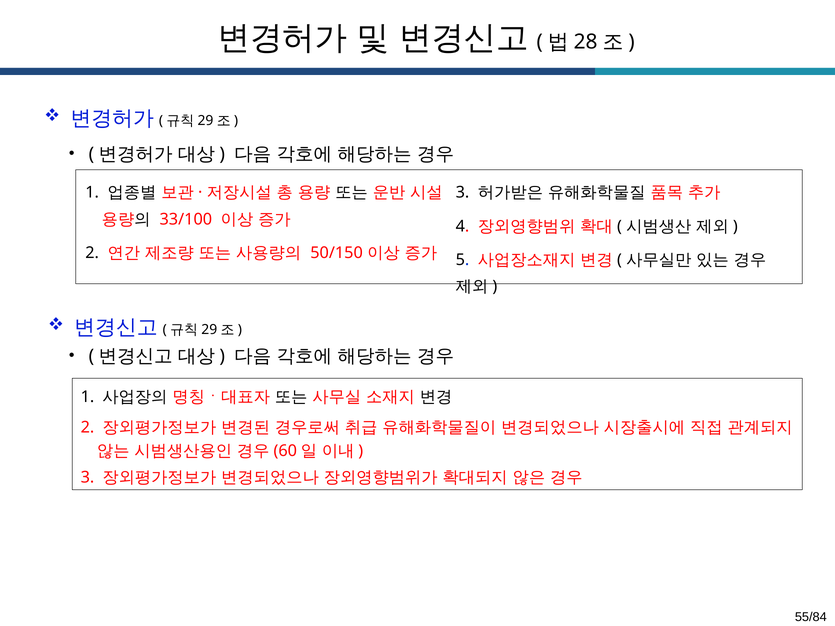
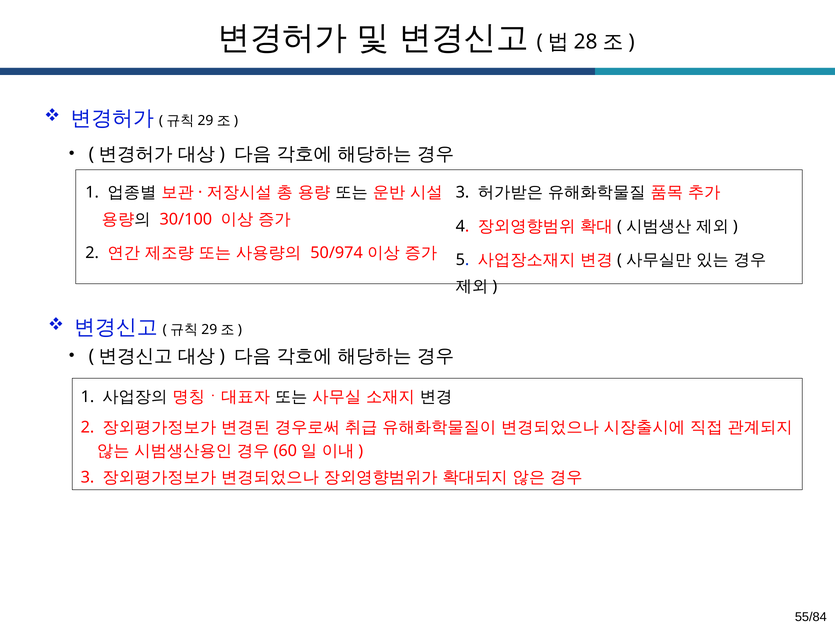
33/100: 33/100 -> 30/100 (186, 219)
50/150: 50/150 -> 50/974 (337, 253)
